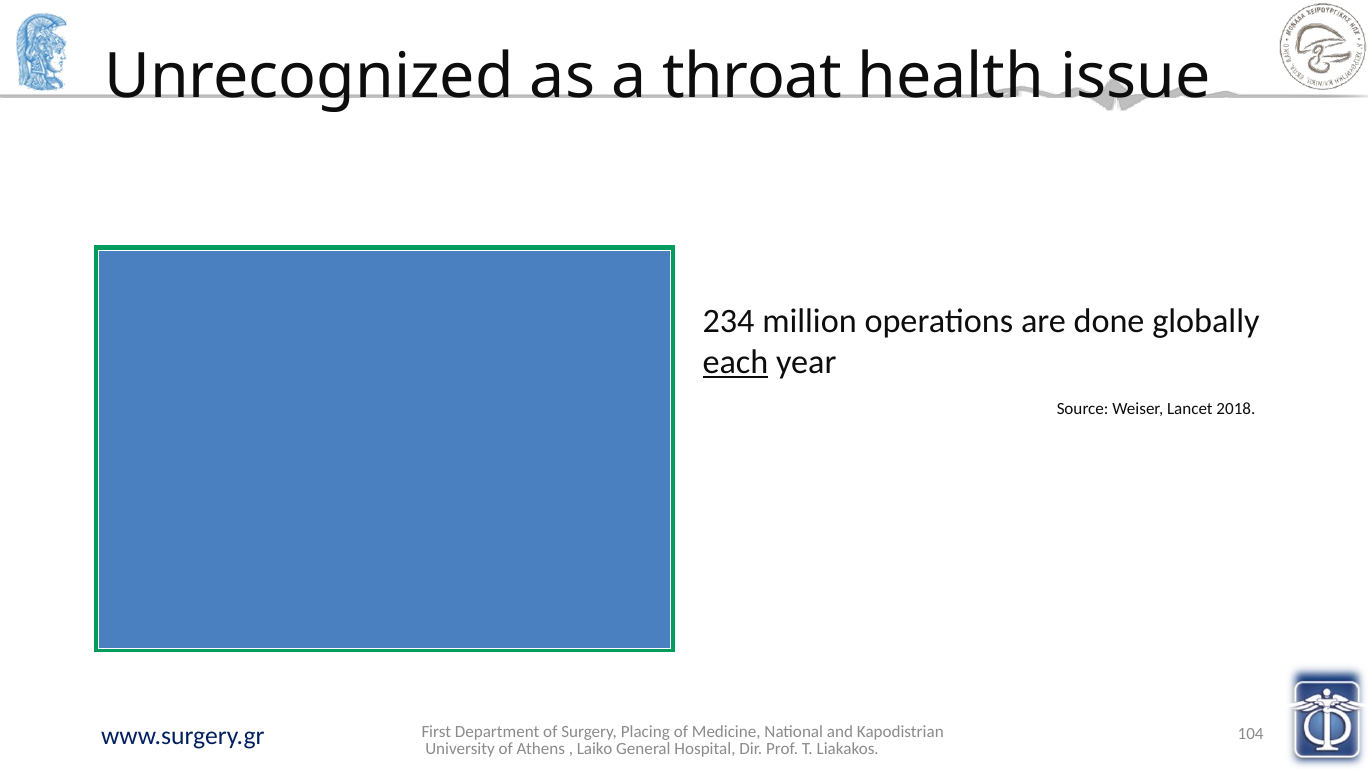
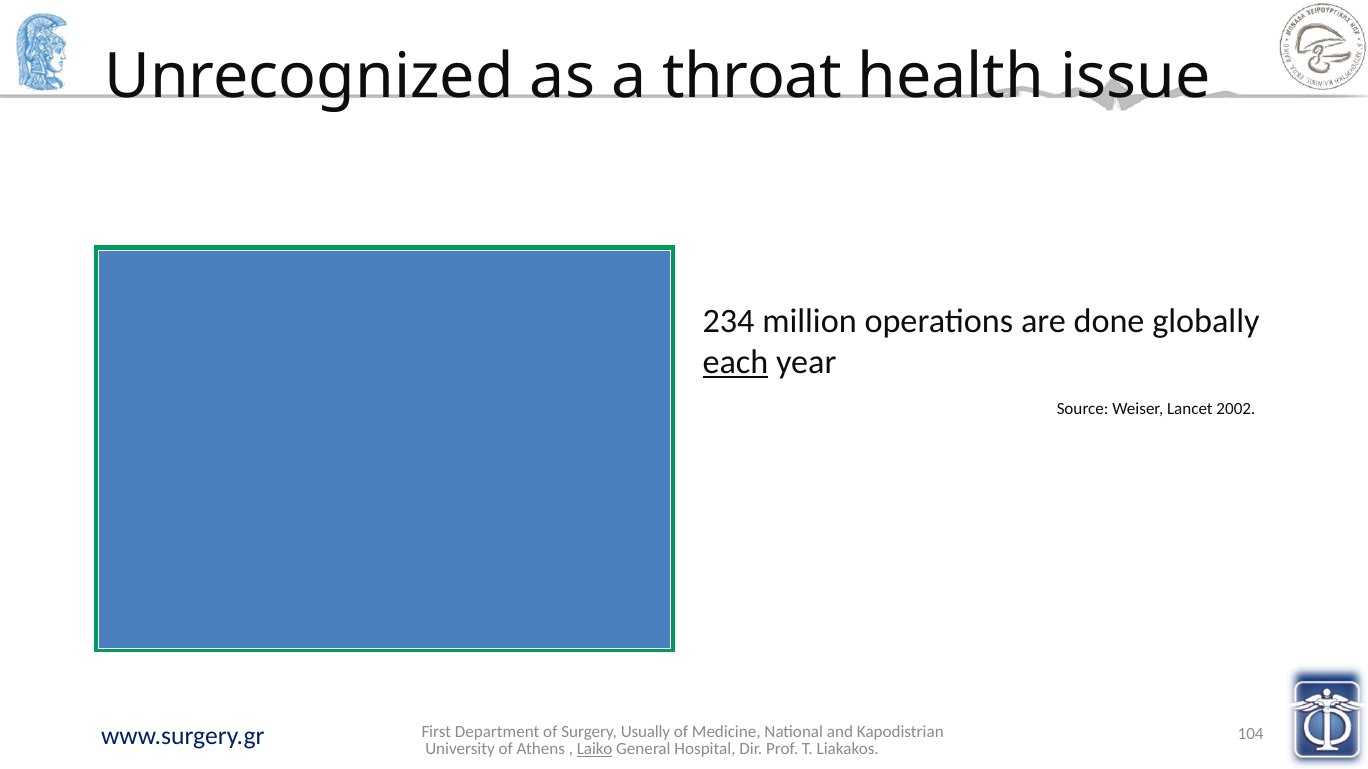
2018: 2018 -> 2002 (1236, 409)
Placing: Placing -> Usually (645, 732)
Laiko underline: none -> present (595, 749)
